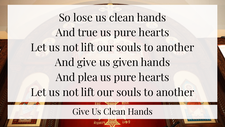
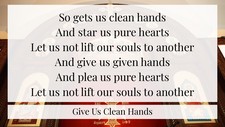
lose: lose -> gets (83, 18)
true: true -> star (88, 33)
